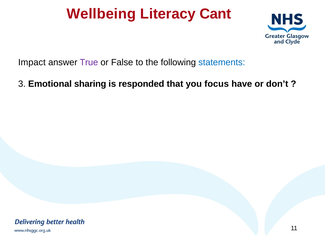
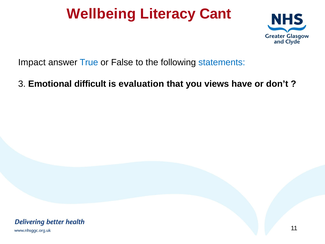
True colour: purple -> blue (89, 62)
sharing: sharing -> difficult (90, 84)
responded: responded -> evaluation (141, 84)
focus: focus -> views (217, 84)
